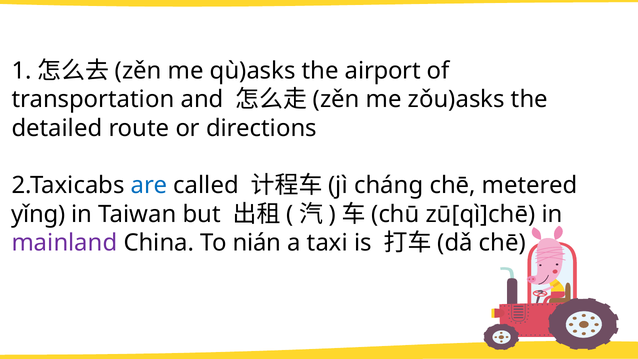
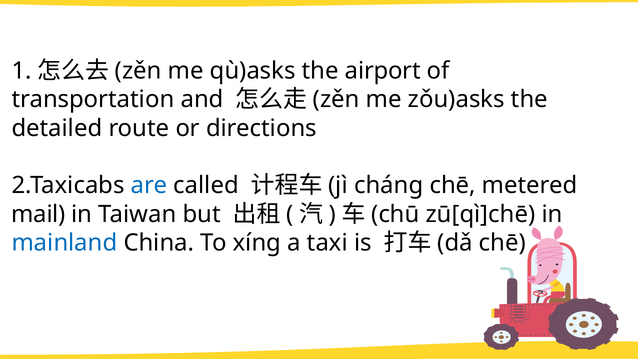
yǐng: yǐng -> mail (38, 214)
mainland colour: purple -> blue (64, 243)
nián: nián -> xíng (257, 243)
